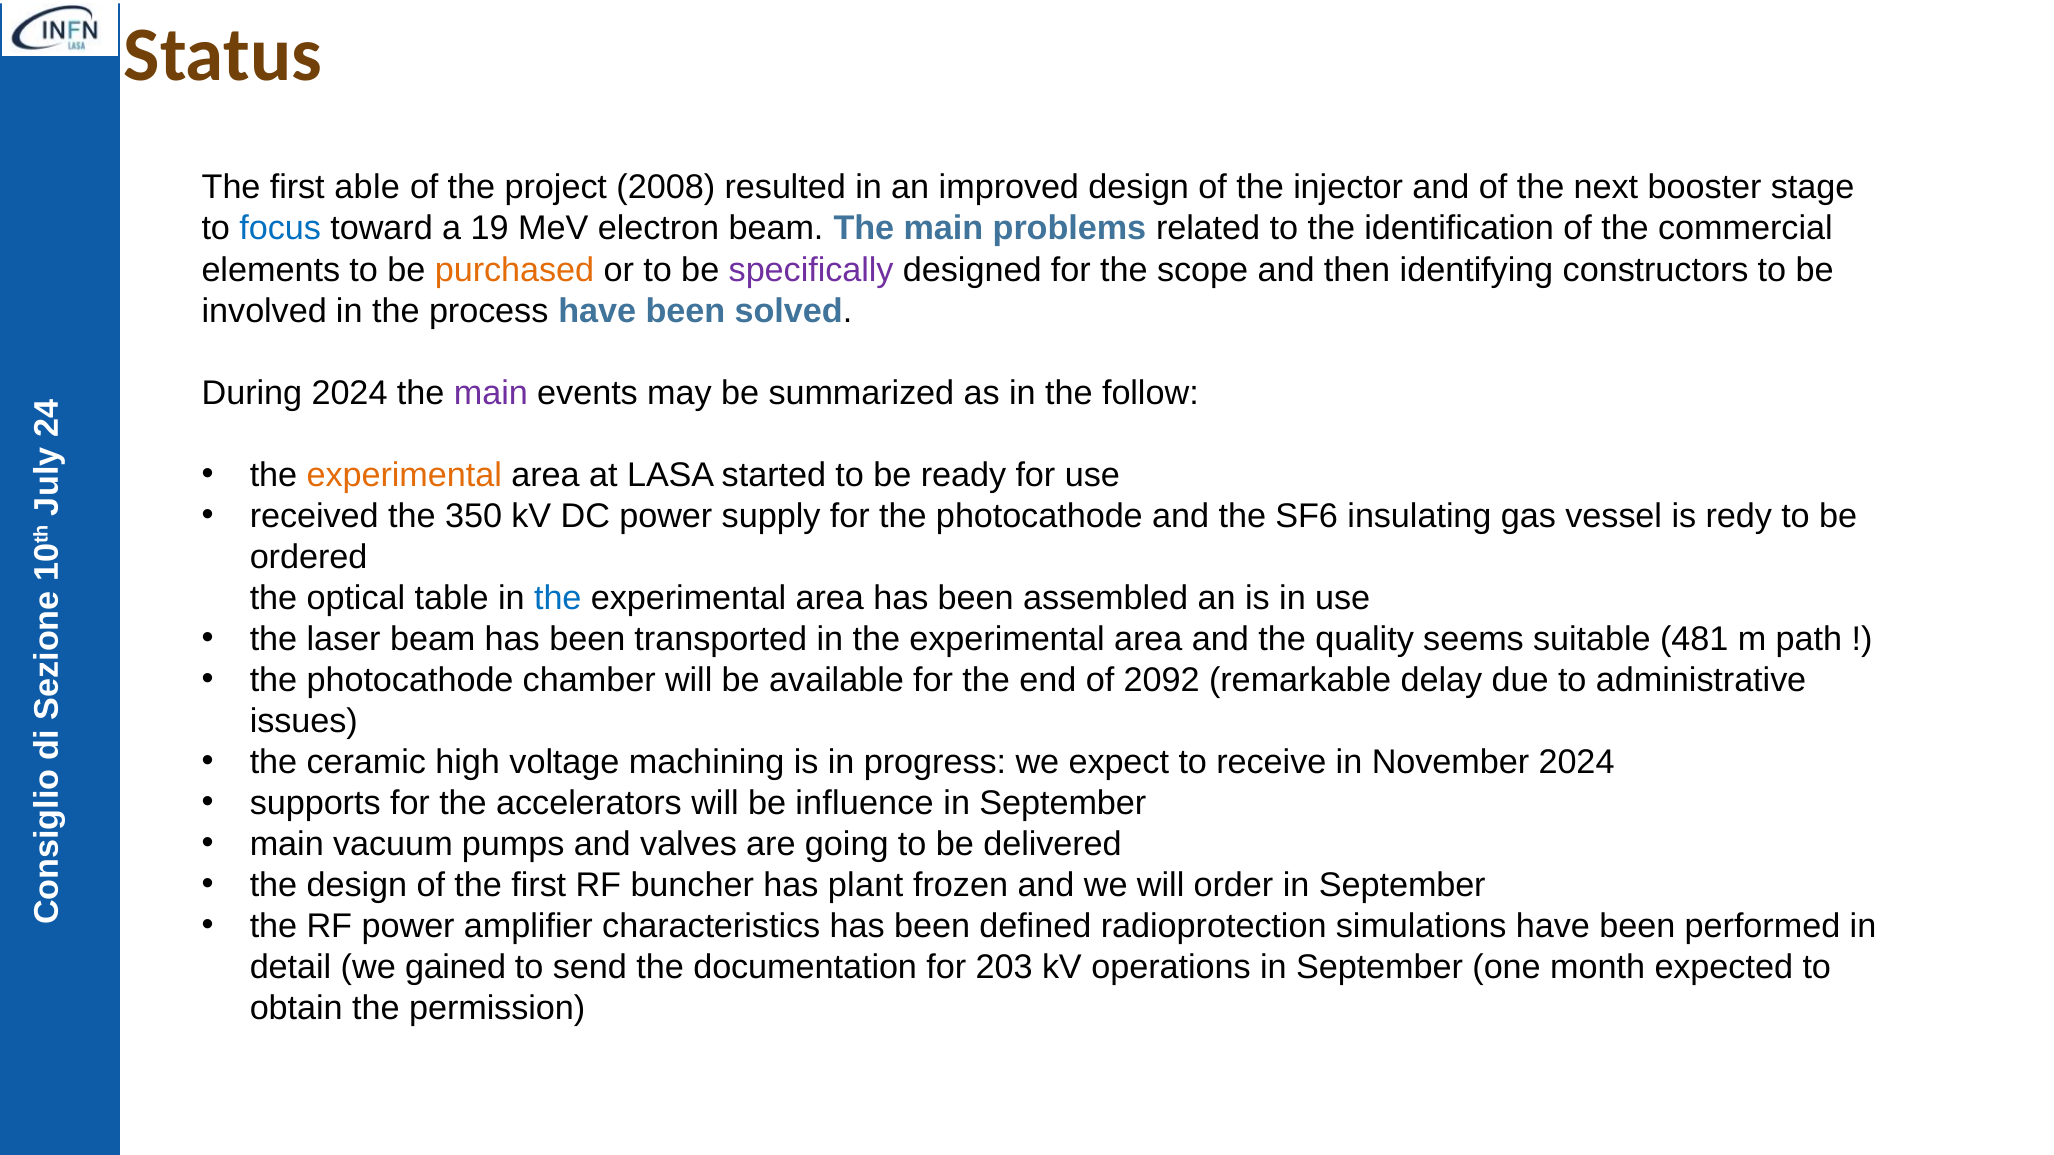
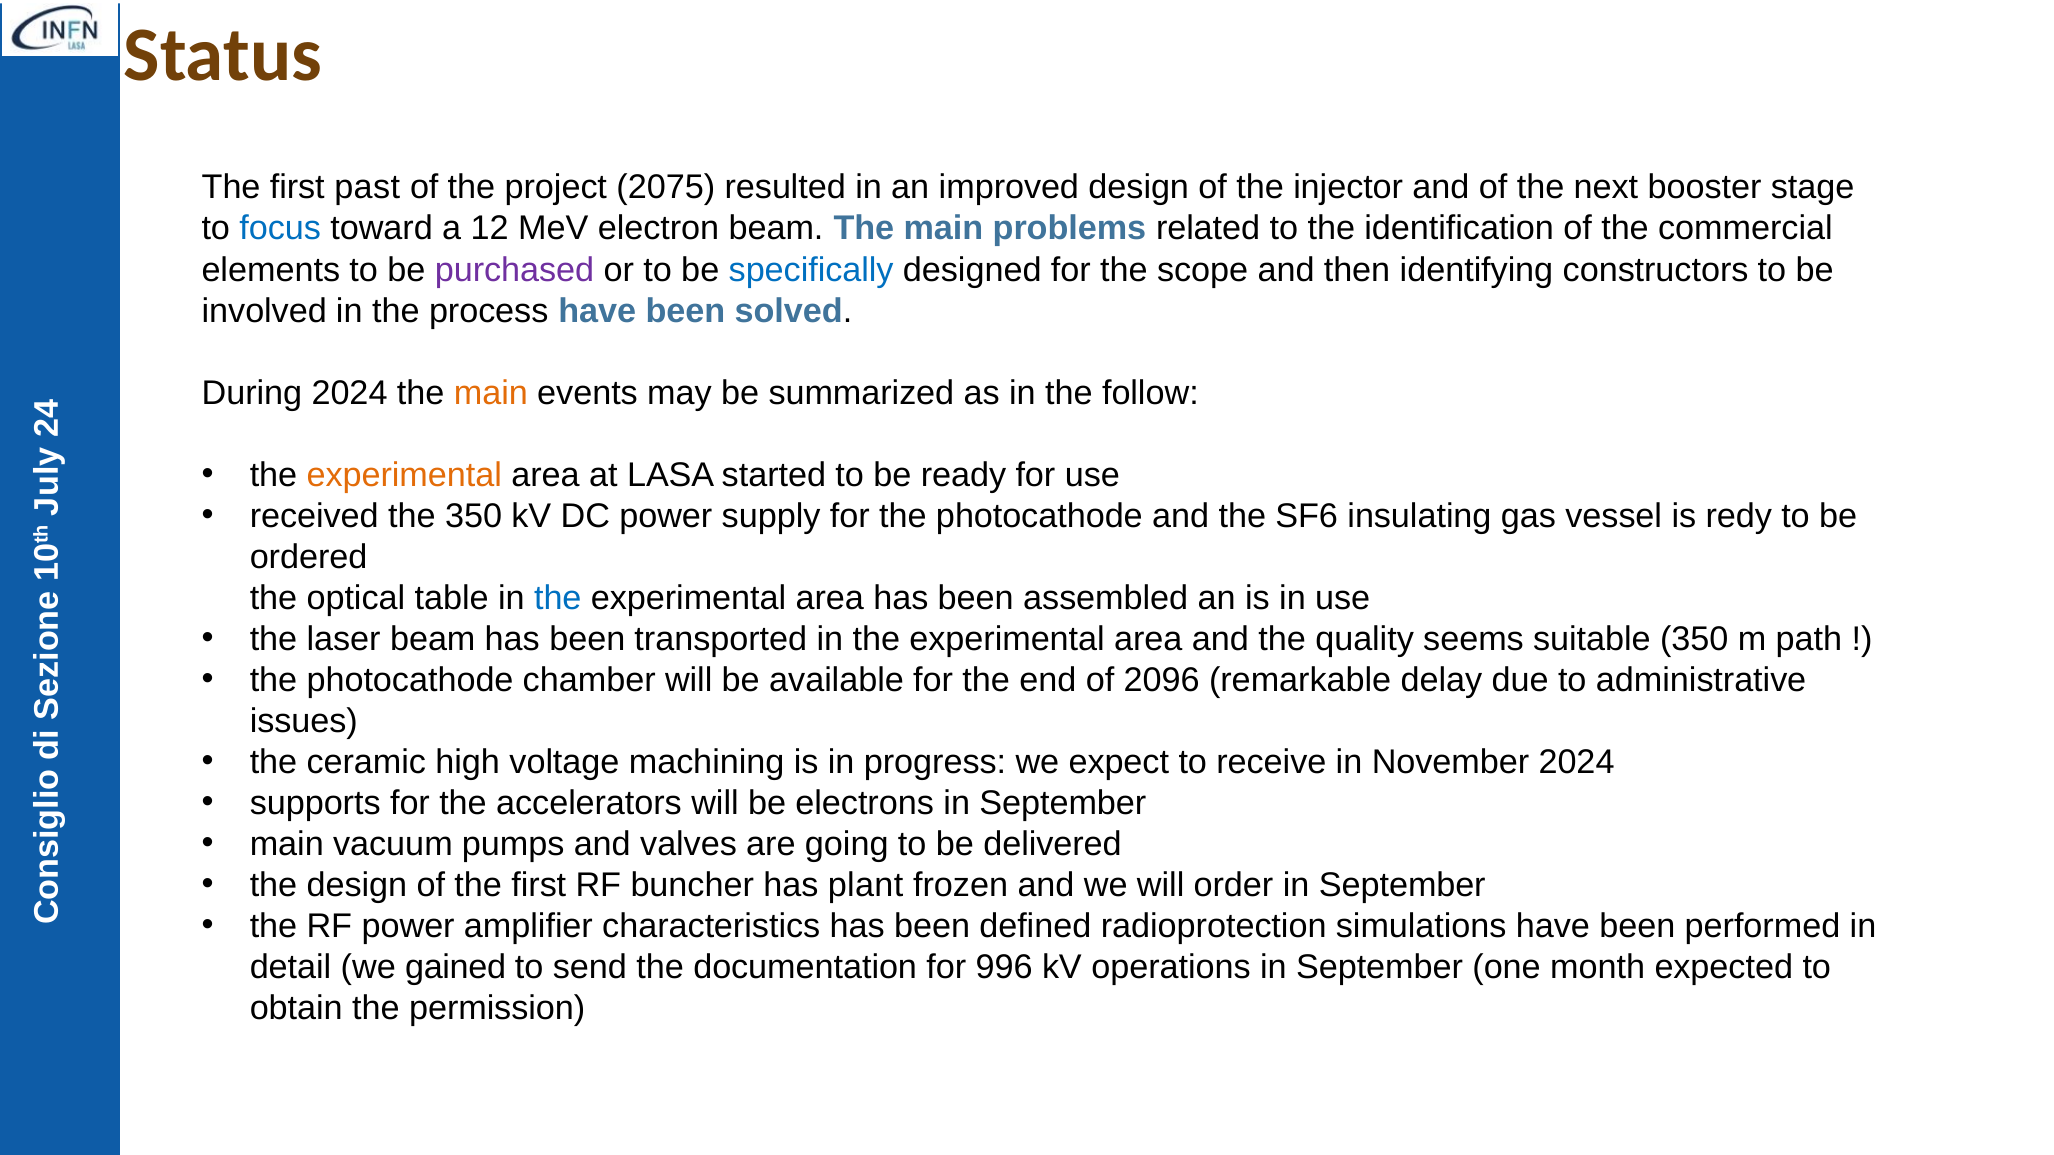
able: able -> past (367, 188)
2008: 2008 -> 2075 (666, 188)
19: 19 -> 12 (490, 229)
purchased colour: orange -> purple (514, 270)
specifically colour: purple -> blue (811, 270)
main colour: purple -> orange (491, 393)
suitable 481: 481 -> 350 (1694, 639)
2092: 2092 -> 2096 (1162, 680)
influence: influence -> electrons (865, 804)
203: 203 -> 996 (1004, 968)
